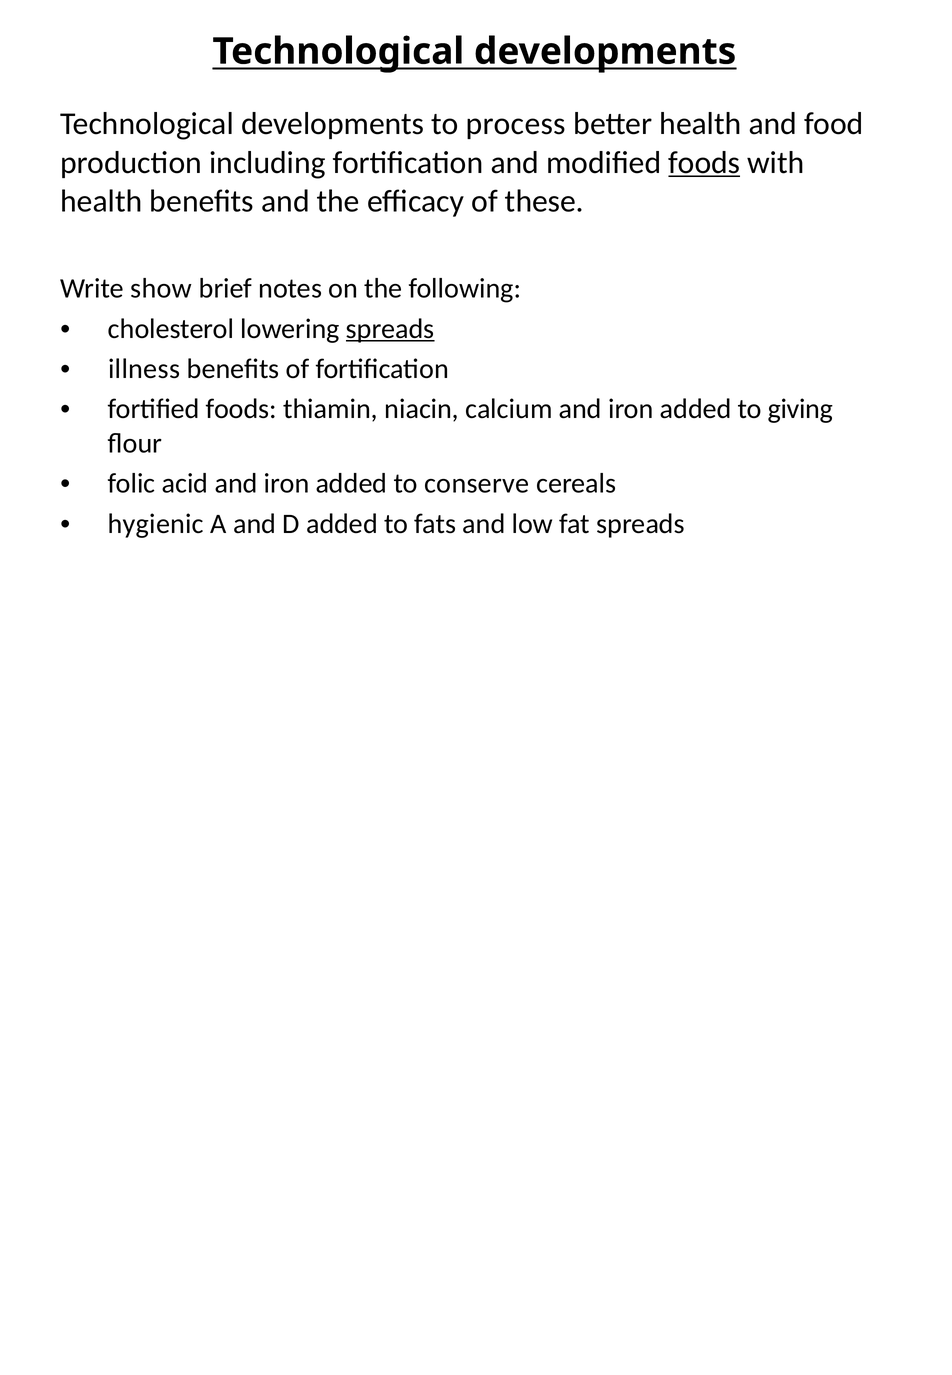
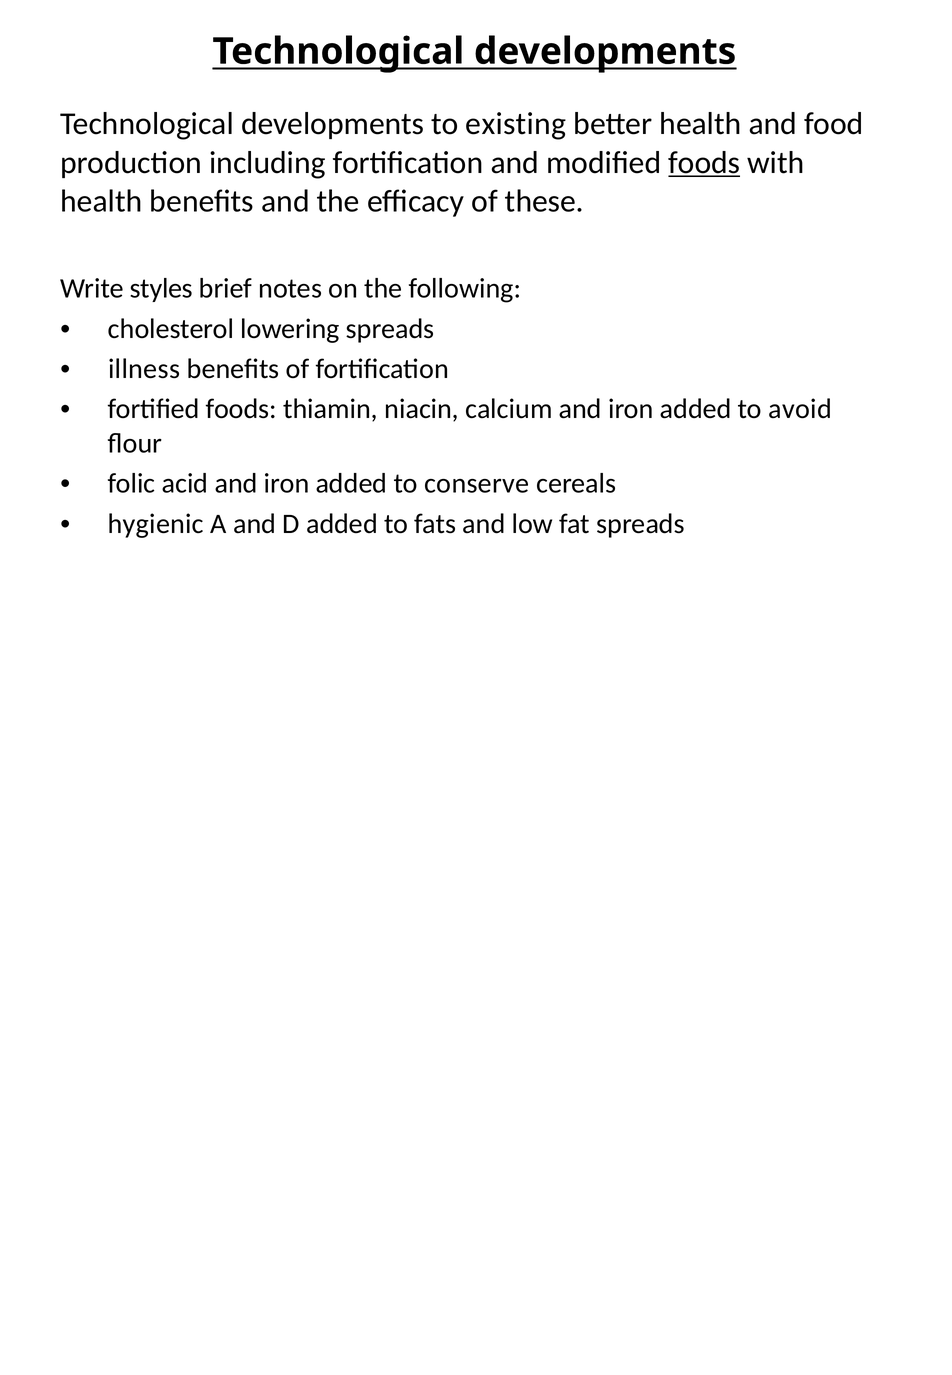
process: process -> existing (516, 124)
show: show -> styles (161, 289)
spreads underline: present -> none (390, 329)
giving: giving -> avoid (800, 409)
